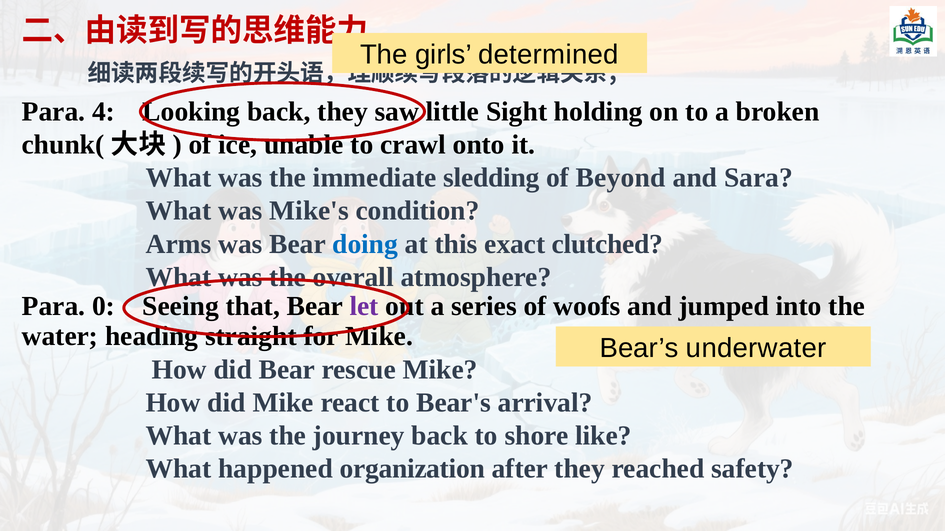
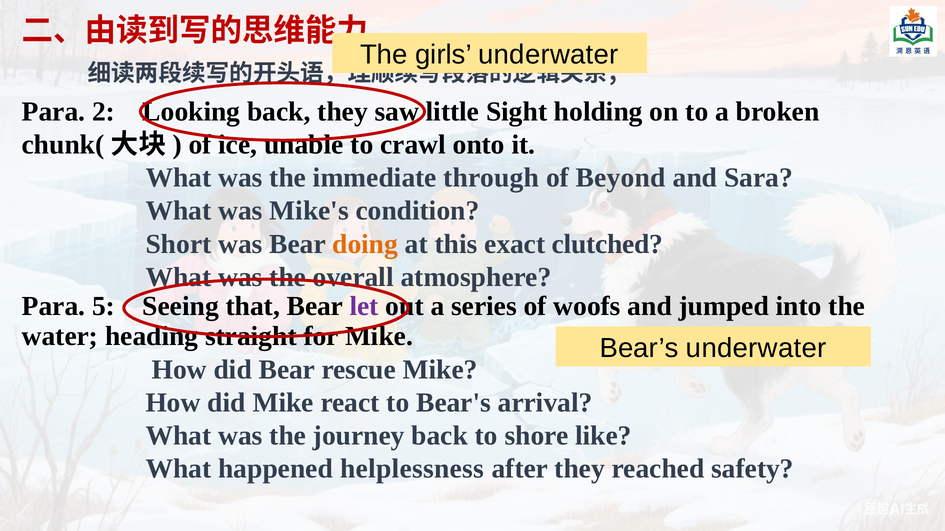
girls determined: determined -> underwater (548, 55)
4: 4 -> 2 (103, 112)
sledding: sledding -> through (491, 178)
Arms: Arms -> Short (179, 244)
doing colour: blue -> orange (365, 244)
0: 0 -> 5 (103, 307)
organization: organization -> helplessness (412, 469)
